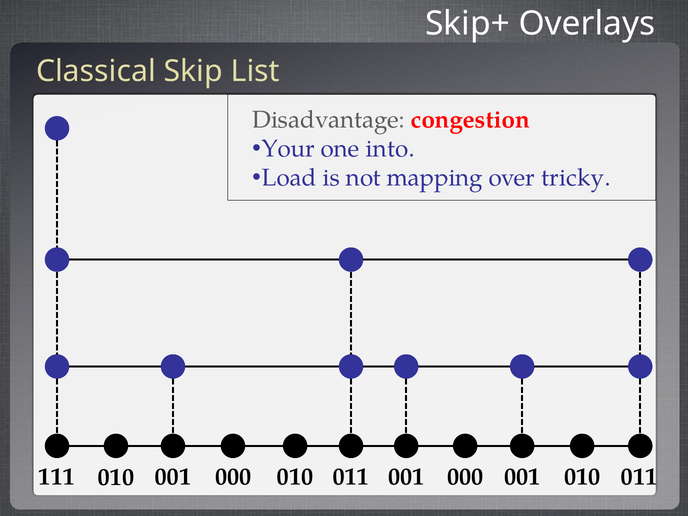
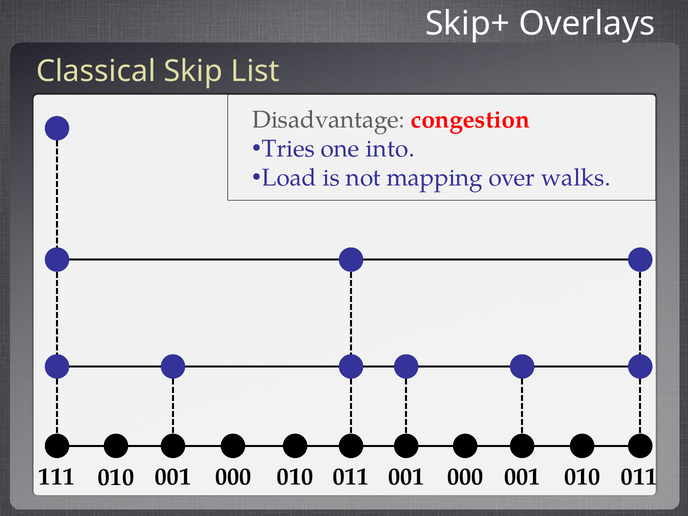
Your: Your -> Tries (288, 149)
tricky: tricky -> walks (576, 178)
